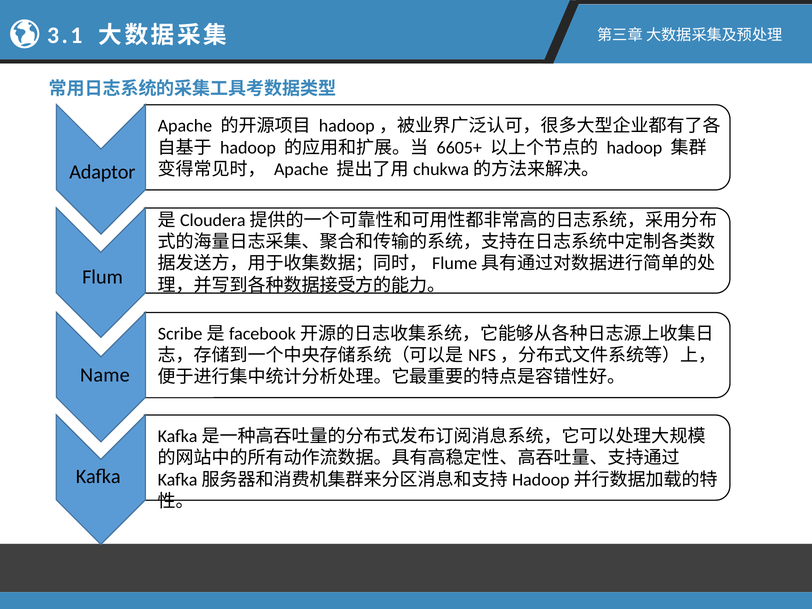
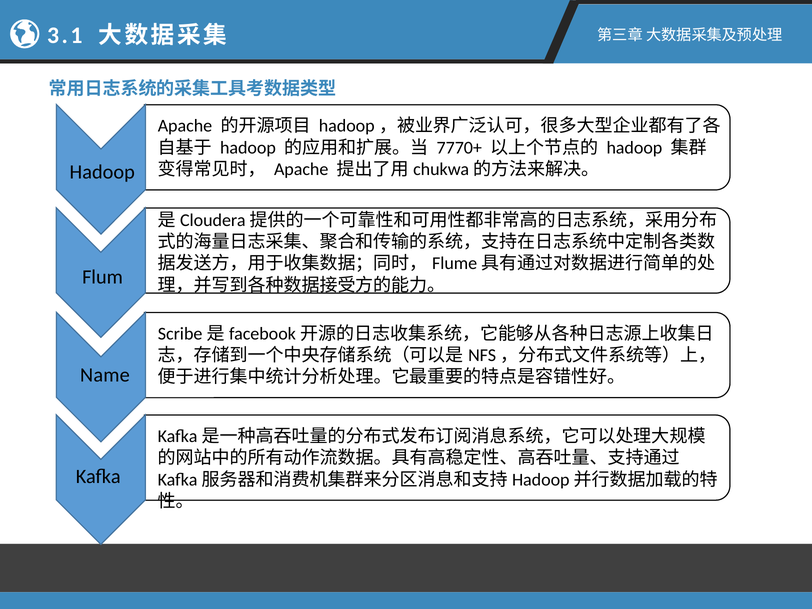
6605+: 6605+ -> 7770+ (459, 148)
Adaptor: Adaptor -> Hadoop (102, 172)
